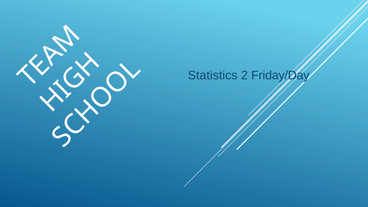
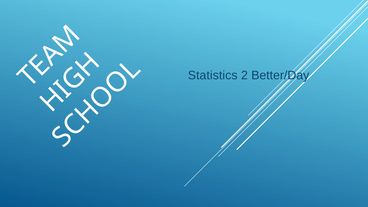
Friday/Day: Friday/Day -> Better/Day (280, 75)
